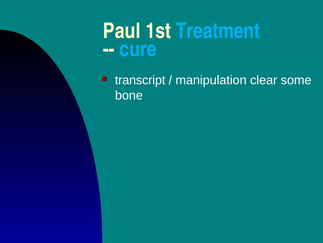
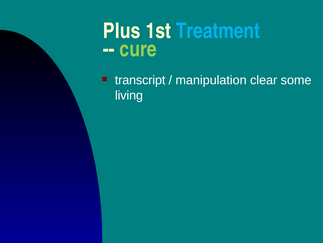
Paul: Paul -> Plus (122, 31)
cure colour: light blue -> light green (138, 49)
bone: bone -> living (129, 95)
